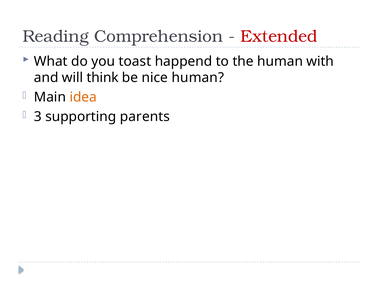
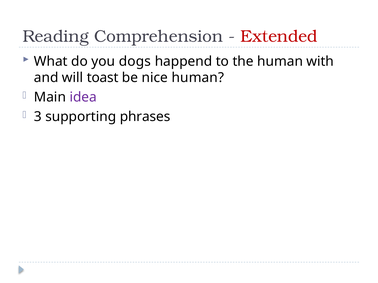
toast: toast -> dogs (135, 61)
think: think -> toast (103, 78)
idea colour: orange -> purple (83, 97)
parents: parents -> phrases (145, 117)
